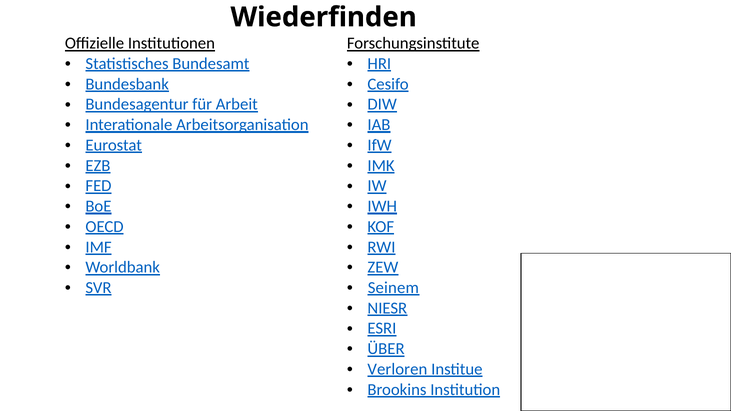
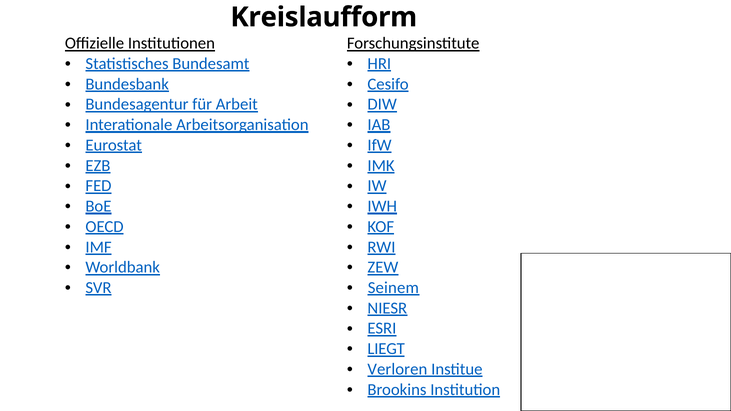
Wiederfinden: Wiederfinden -> Kreislaufform (324, 17)
ÜBER: ÜBER -> LIEGT (386, 349)
